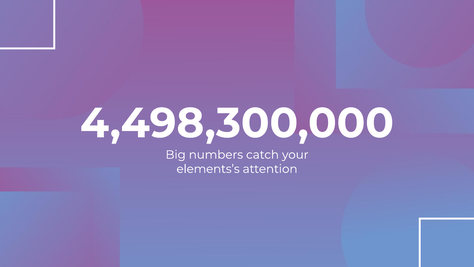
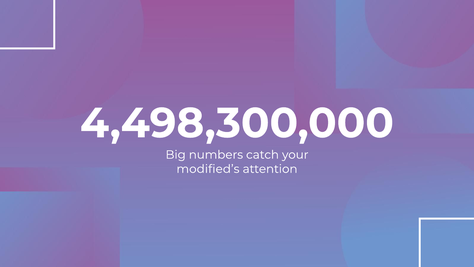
elements’s: elements’s -> modified’s (208, 169)
